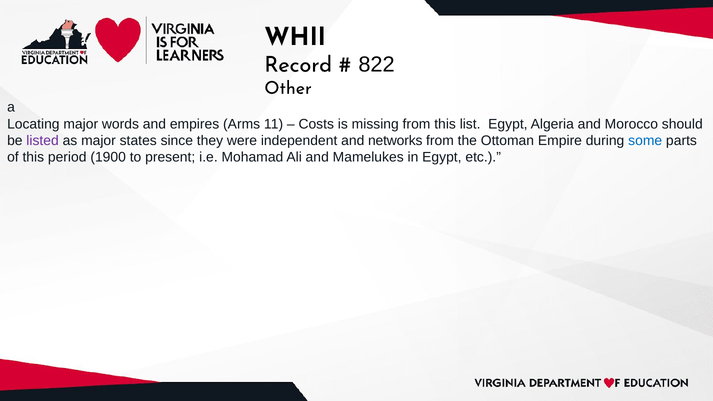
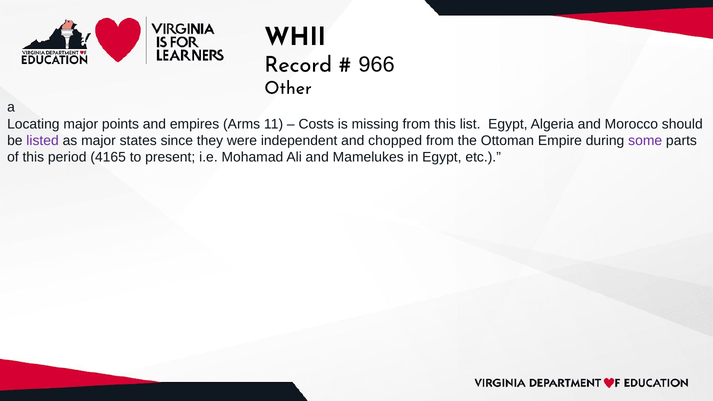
822: 822 -> 966 (377, 65)
words: words -> points (120, 124)
networks: networks -> chopped (395, 141)
some colour: blue -> purple (645, 141)
1900: 1900 -> 4165 (108, 157)
